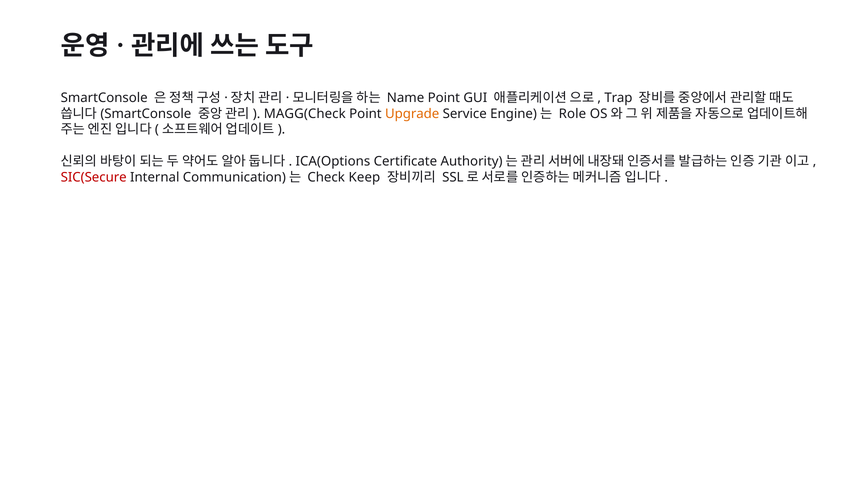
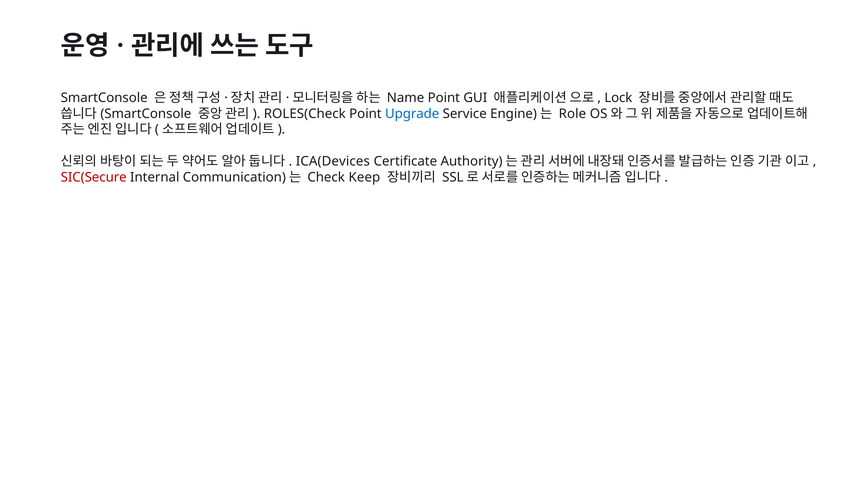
Trap: Trap -> Lock (618, 98)
MAGG(Check: MAGG(Check -> ROLES(Check (305, 114)
Upgrade colour: orange -> blue (412, 114)
ICA(Options: ICA(Options -> ICA(Devices (333, 161)
